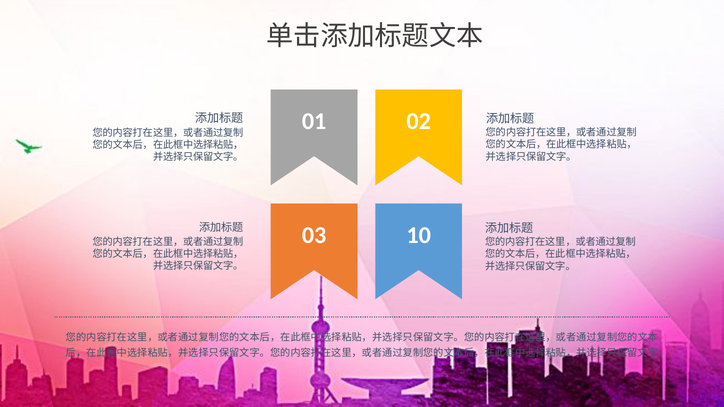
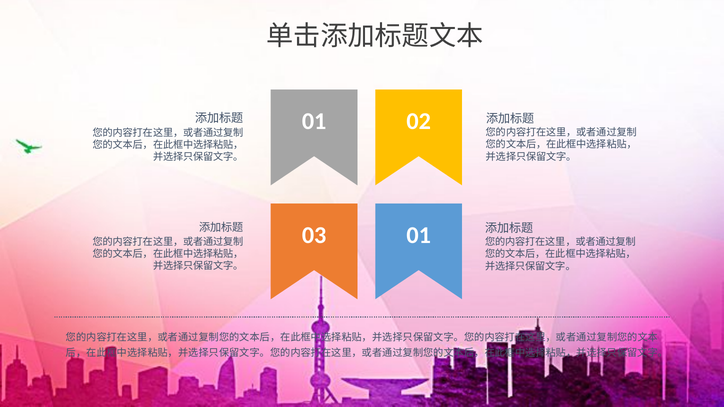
03 10: 10 -> 01 (419, 235)
